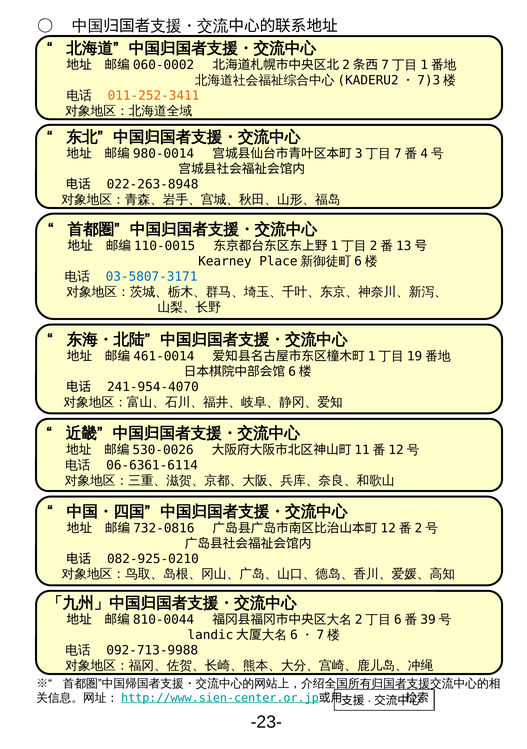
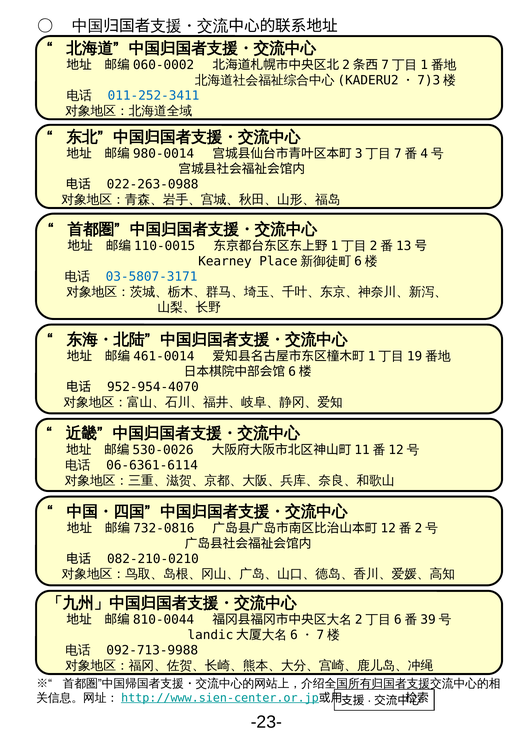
011-252-3411 colour: orange -> blue (154, 96)
022-263-8948: 022-263-8948 -> 022-263-0988 (153, 184)
241-954-4070: 241-954-4070 -> 952-954-4070 (153, 387)
082-925-0210: 082-925-0210 -> 082-210-0210 (153, 559)
